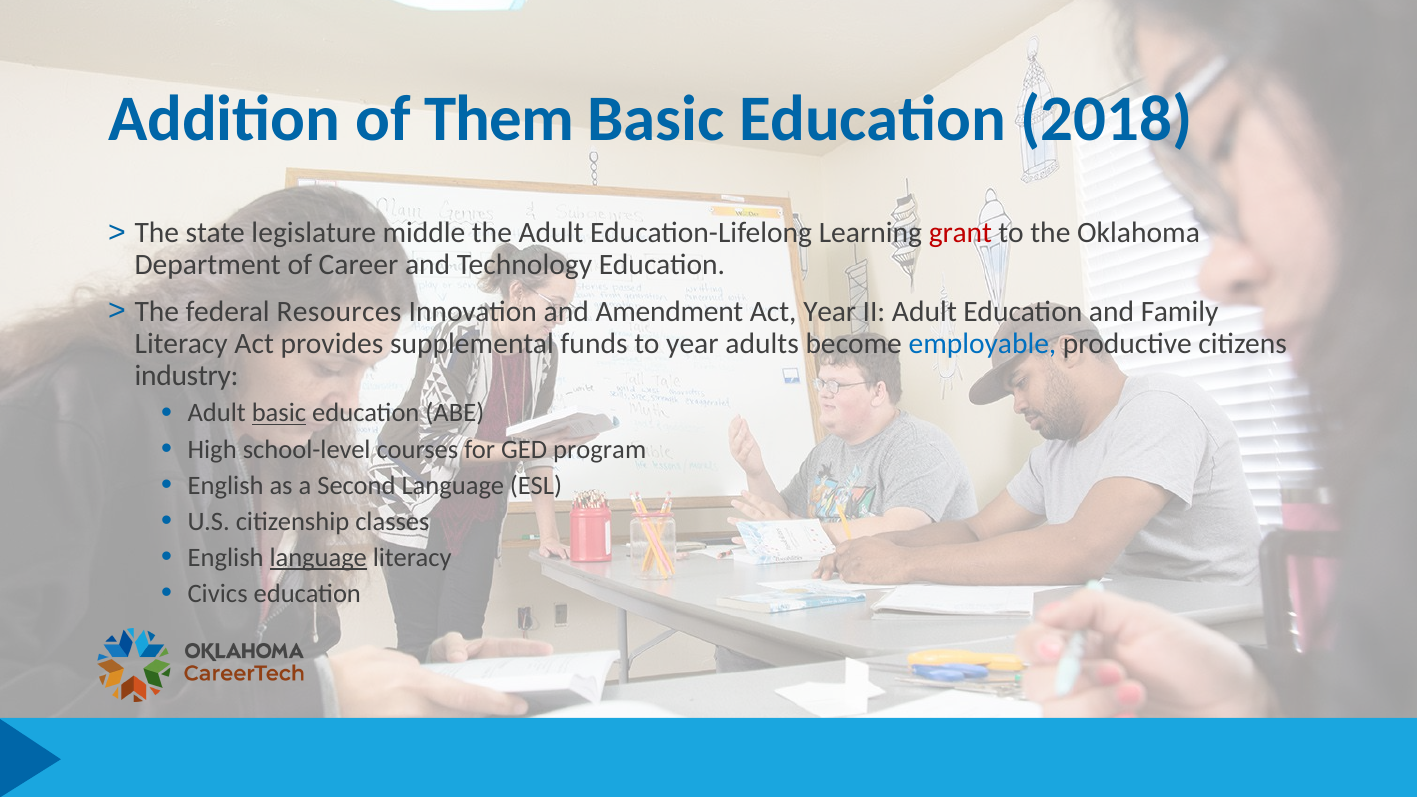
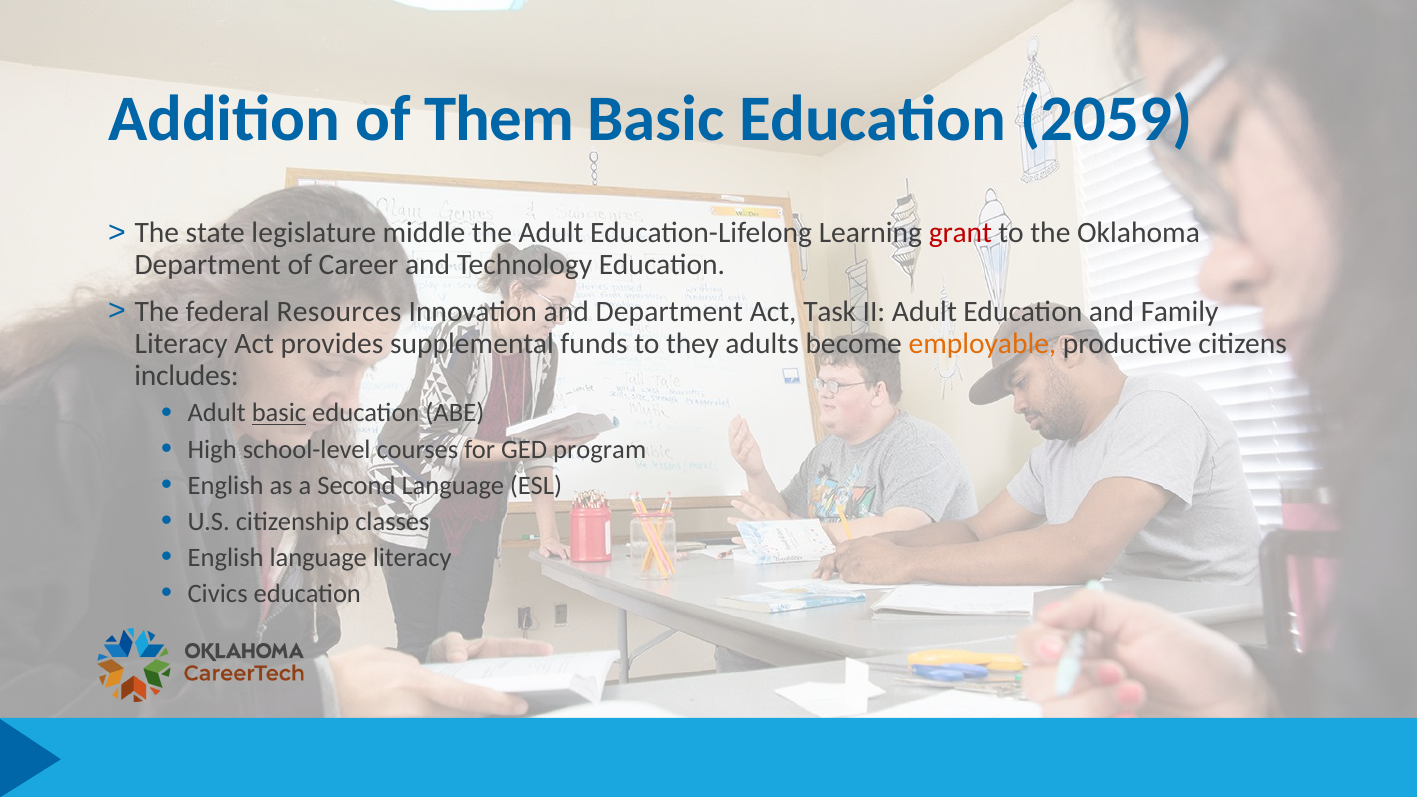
2018: 2018 -> 2059 (1107, 119)
and Amendment: Amendment -> Department (669, 312)
Act Year: Year -> Task (830, 312)
to year: year -> they (693, 344)
employable colour: blue -> orange (982, 344)
industry: industry -> includes (187, 376)
language underline: present -> none (318, 557)
